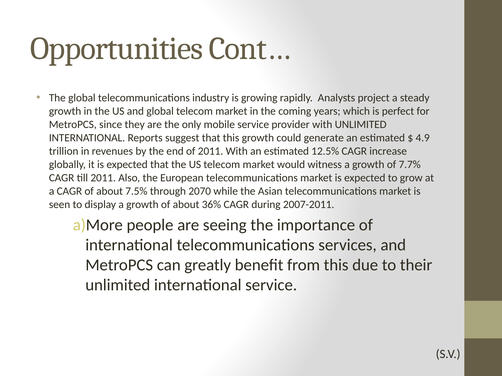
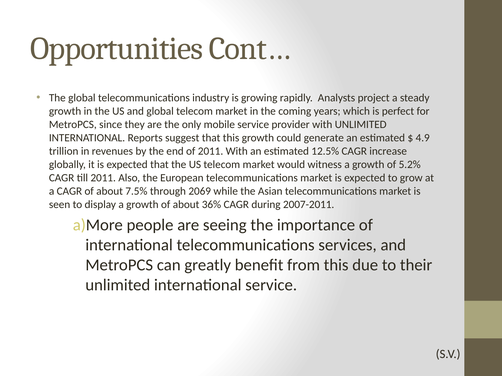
7.7%: 7.7% -> 5.2% (410, 165)
2070: 2070 -> 2069 (200, 191)
